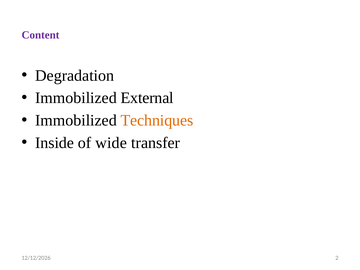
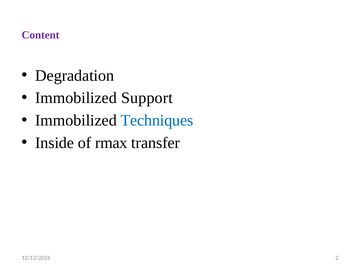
External: External -> Support (147, 98)
Techniques colour: orange -> blue (157, 120)
wide: wide -> rmax (111, 143)
